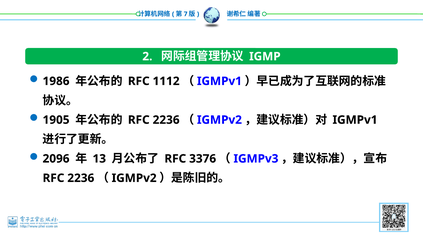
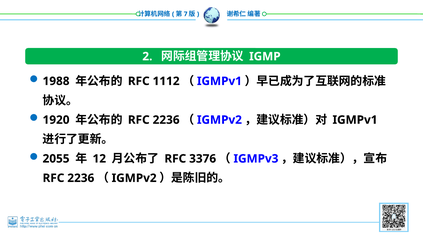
1986: 1986 -> 1988 (56, 81)
1905: 1905 -> 1920 (56, 120)
2096: 2096 -> 2055 (56, 159)
13: 13 -> 12 (99, 159)
